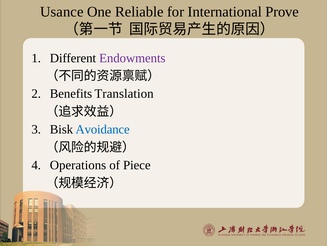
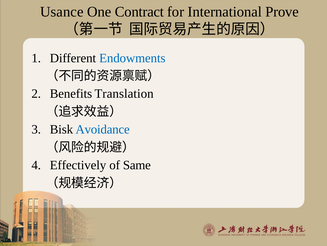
Reliable: Reliable -> Contract (139, 12)
Endowments colour: purple -> blue (132, 58)
Operations: Operations -> Effectively (78, 165)
Piece: Piece -> Same (137, 165)
